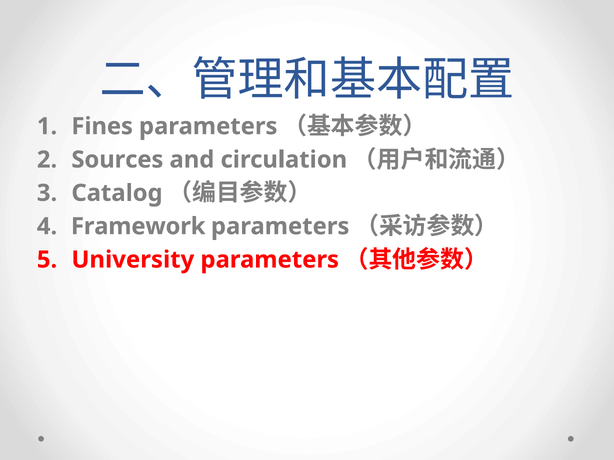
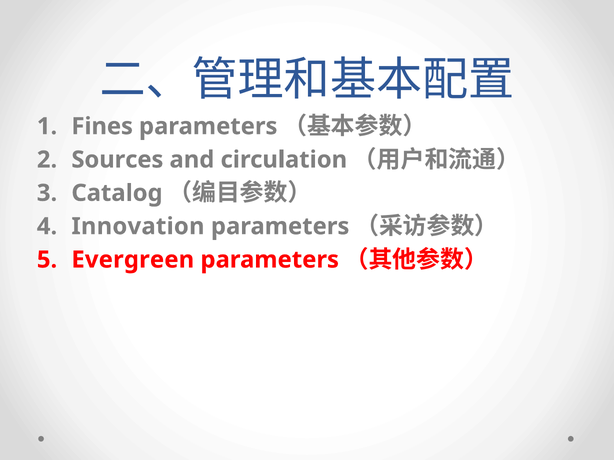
Framework: Framework -> Innovation (138, 227)
University: University -> Evergreen (133, 260)
